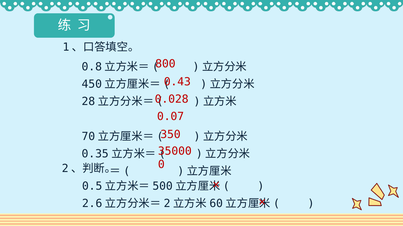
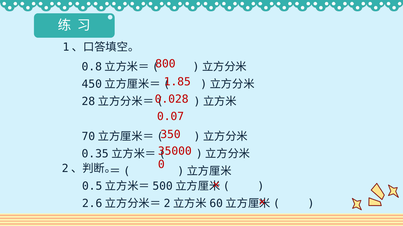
0.43: 0.43 -> 1.85 (177, 82)
